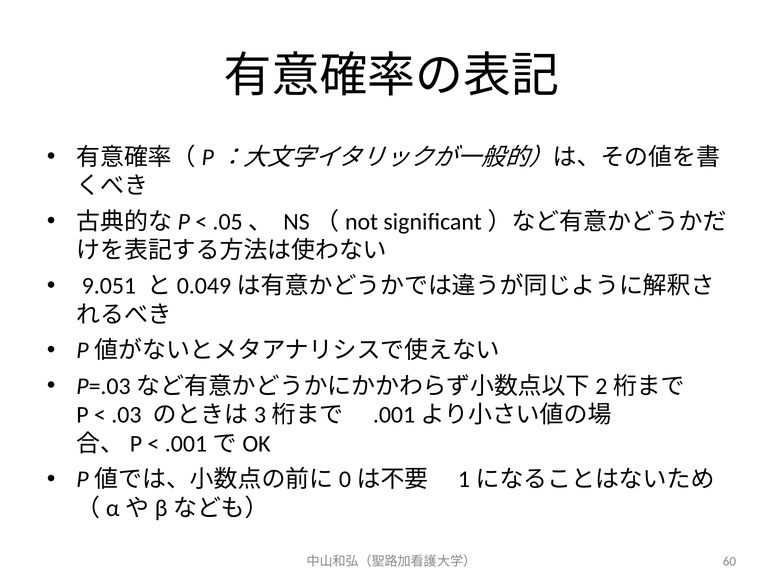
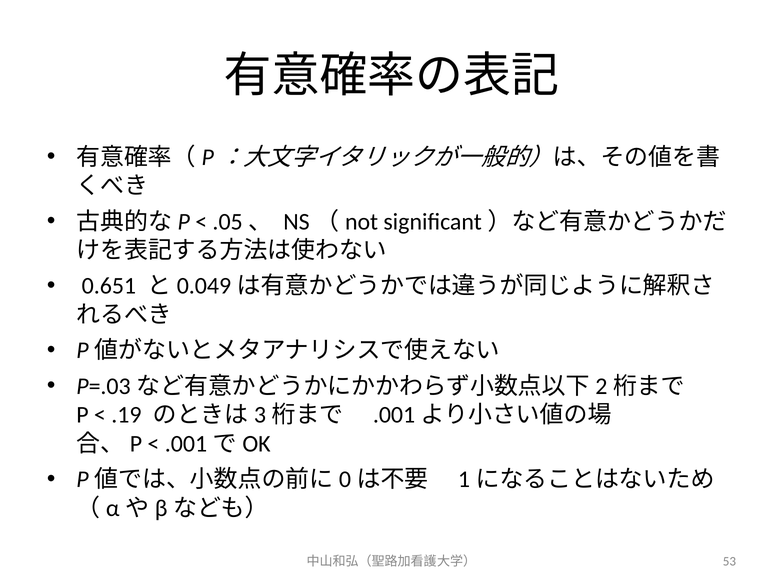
9.051: 9.051 -> 0.651 (109, 286)
.03: .03 -> .19 (126, 414)
60: 60 -> 53 (729, 561)
